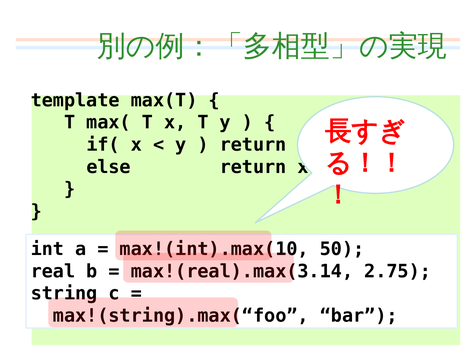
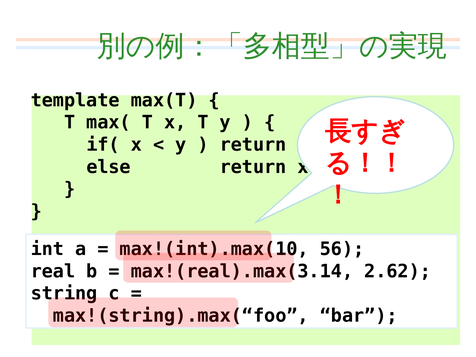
50: 50 -> 56 (342, 249)
2.75: 2.75 -> 2.62 (398, 271)
